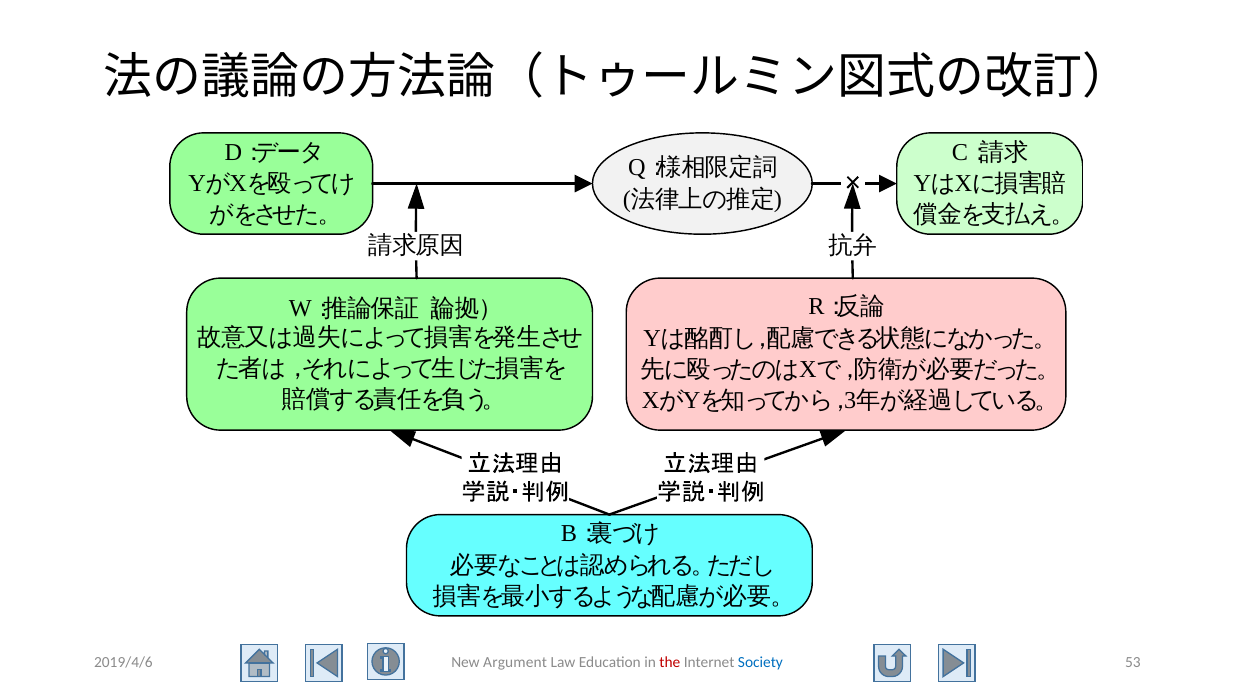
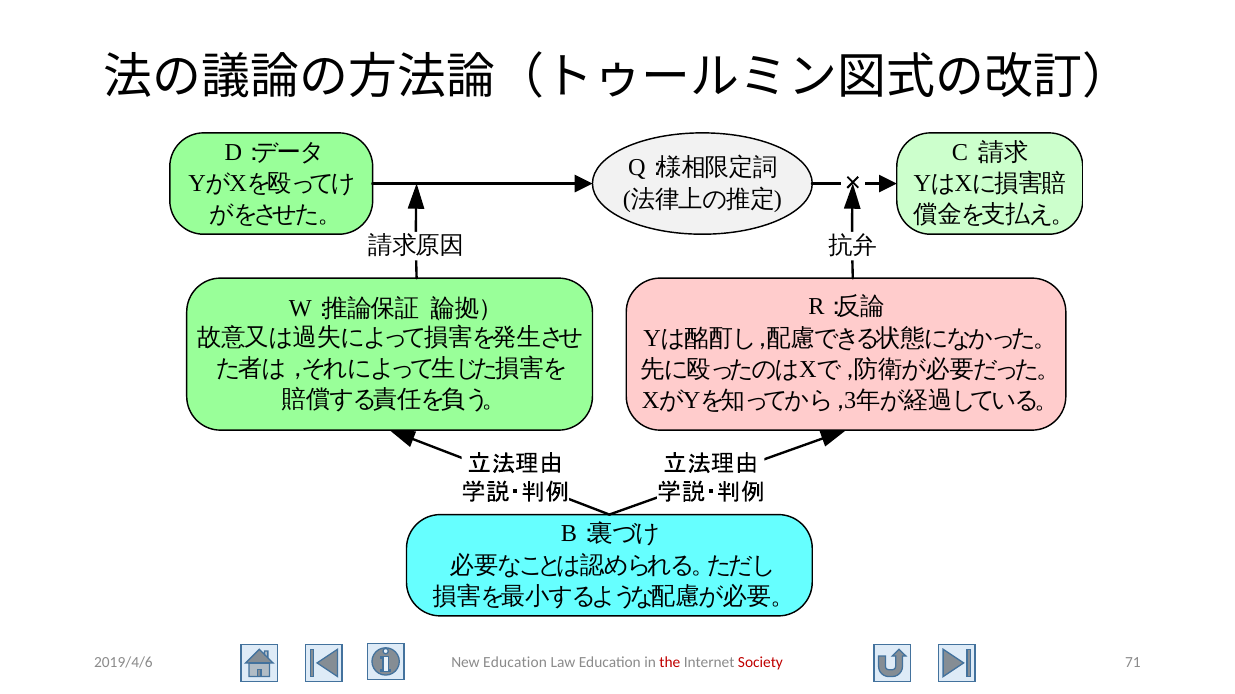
New Argument: Argument -> Education (515, 663)
Society colour: blue -> red (760, 663)
53: 53 -> 71 (1133, 663)
